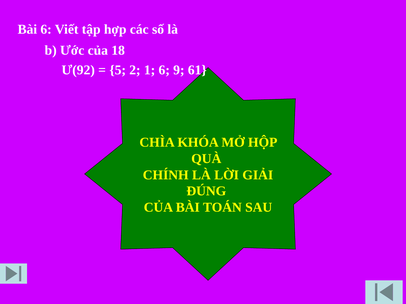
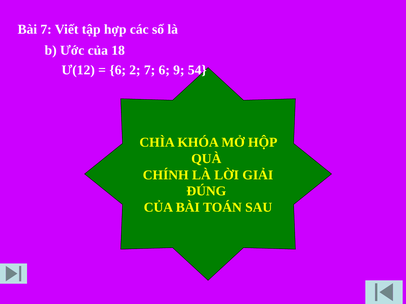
Bài 6: 6 -> 7 (46, 29)
Ư(92: Ư(92 -> Ư(12 (78, 70)
5: 5 -> 6 (118, 70)
2 1: 1 -> 7 (150, 70)
61: 61 -> 54 (197, 70)
